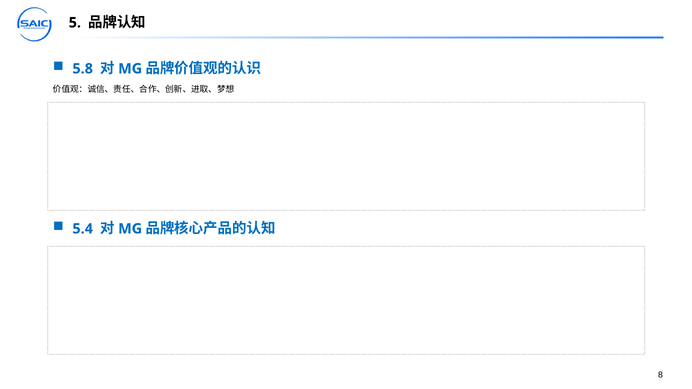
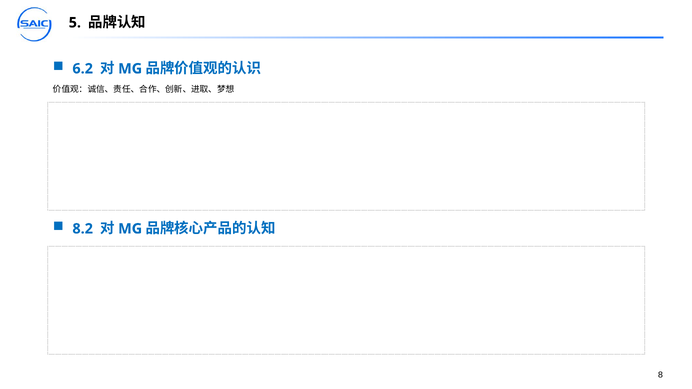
5.8: 5.8 -> 6.2 (83, 69)
5.4: 5.4 -> 8.2 (83, 229)
